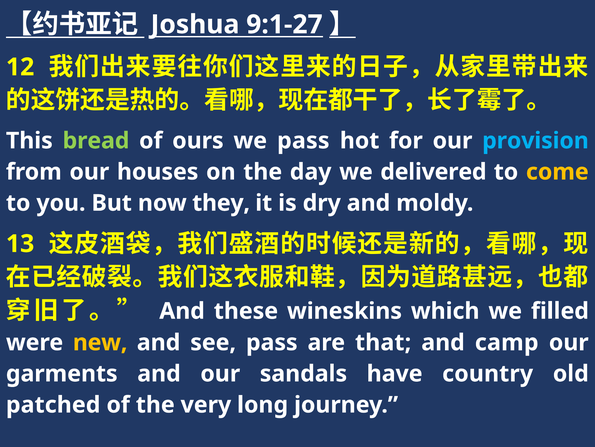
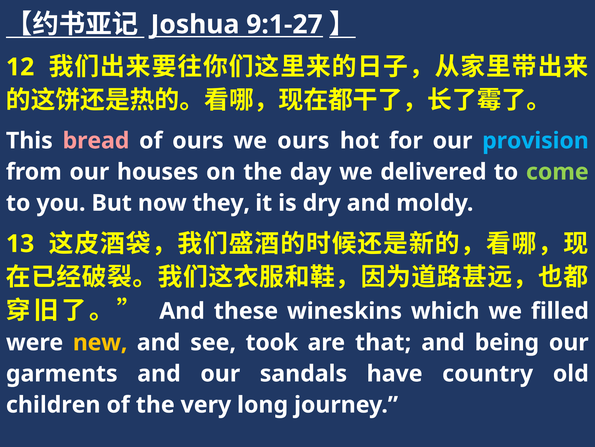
bread colour: light green -> pink (96, 141)
we pass: pass -> ours (303, 141)
come colour: yellow -> light green (557, 172)
see pass: pass -> took (272, 342)
camp: camp -> being (507, 342)
patched: patched -> children (53, 404)
